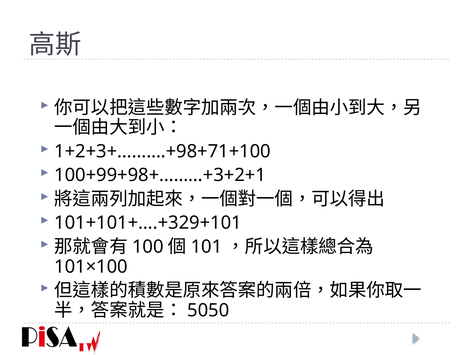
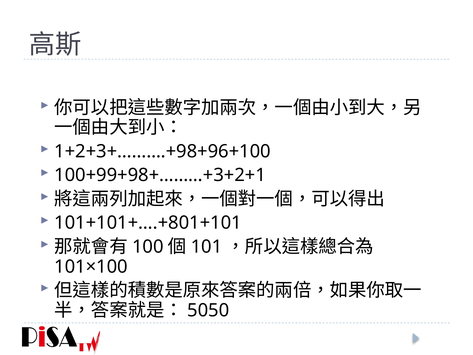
1+2+3+……….+98+71+100: 1+2+3+……….+98+71+100 -> 1+2+3+……….+98+96+100 (163, 151)
101+101+….+329+101: 101+101+….+329+101 -> 101+101+….+801+101 (148, 223)
